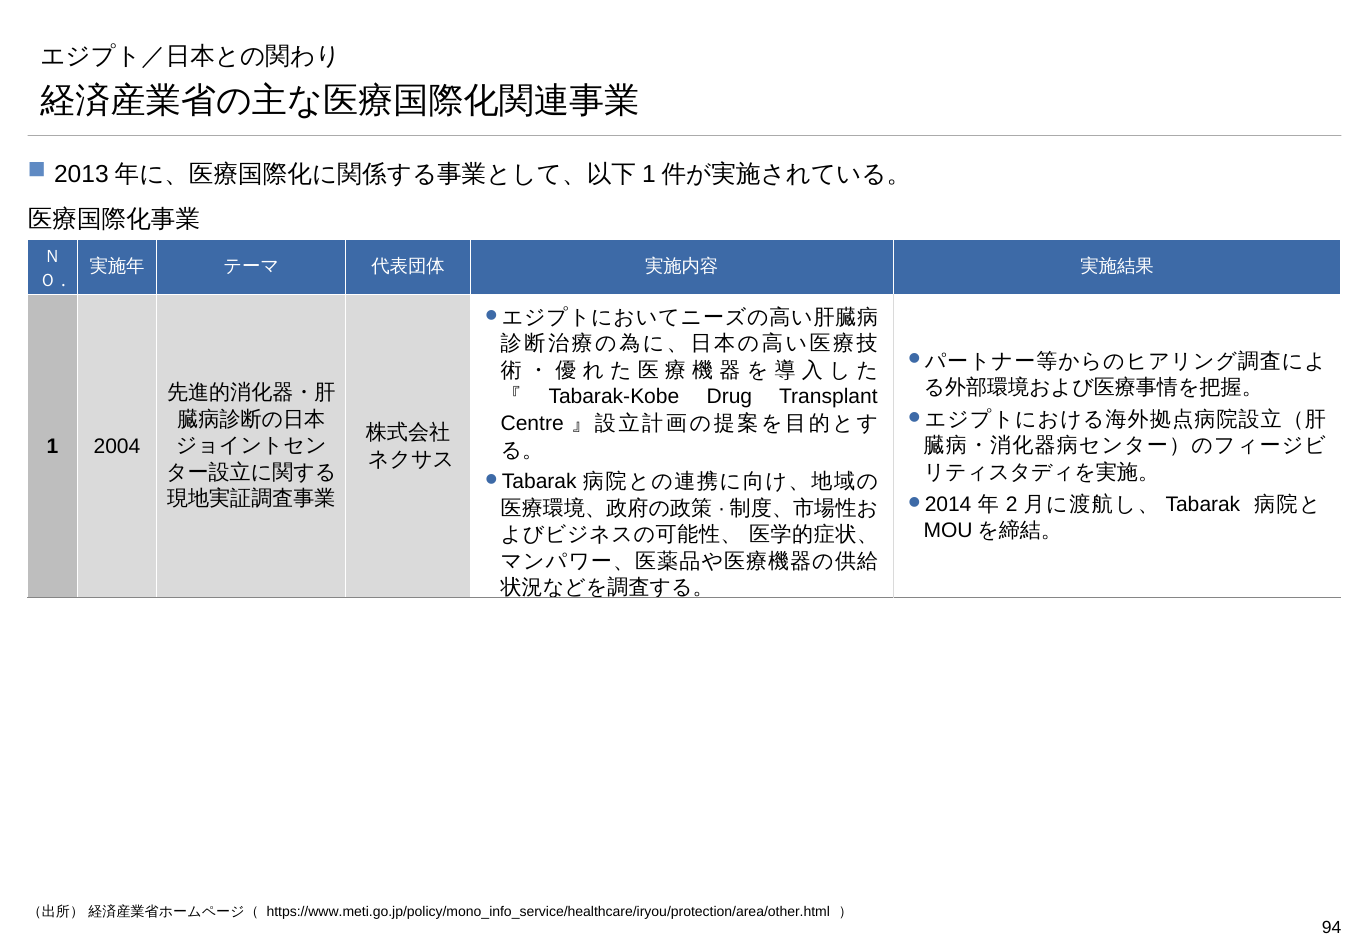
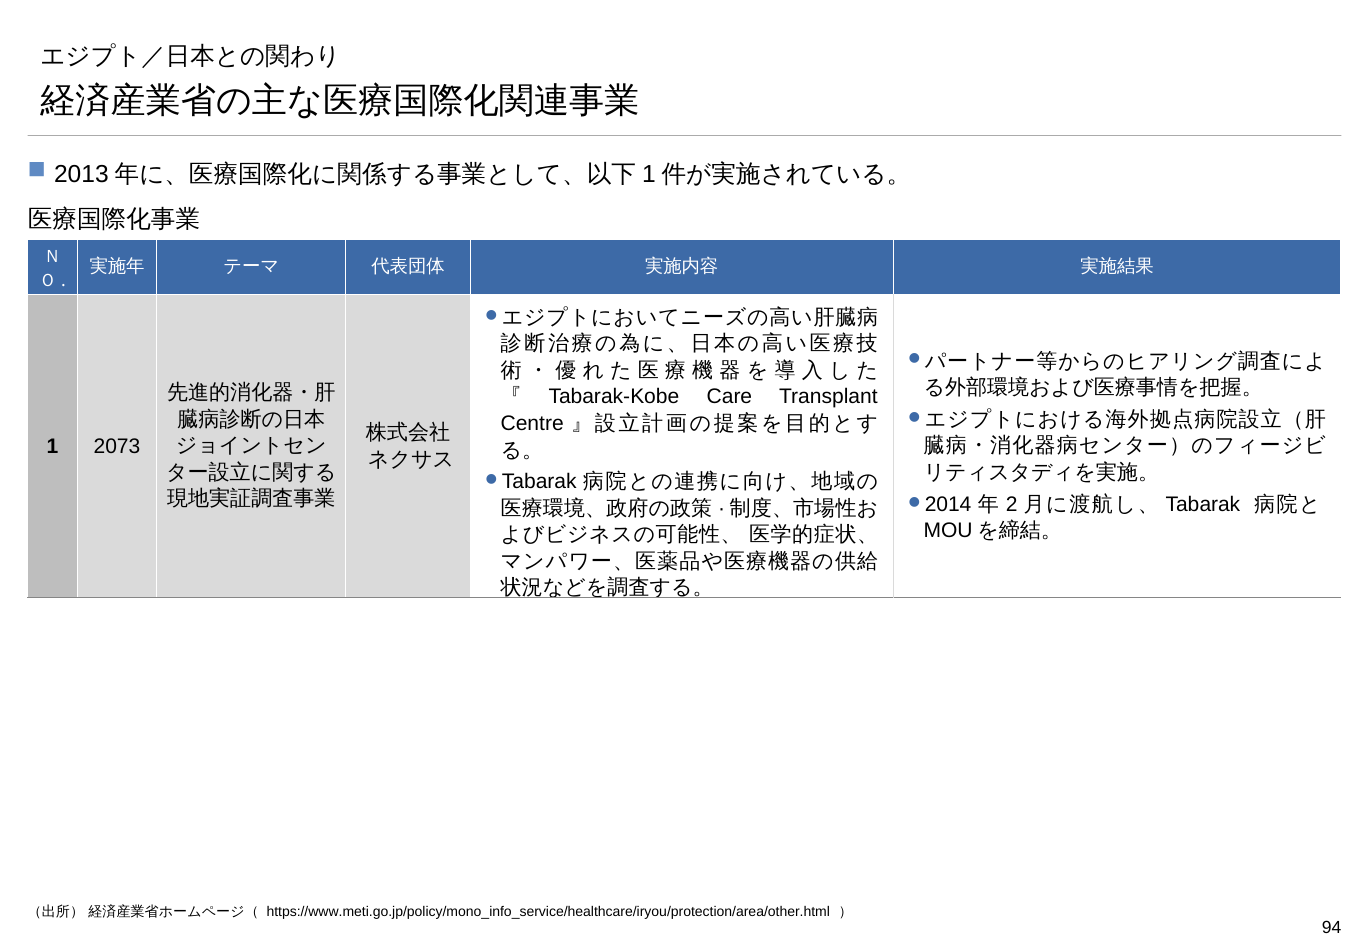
Drug: Drug -> Care (729, 397)
2004: 2004 -> 2073 (117, 447)
